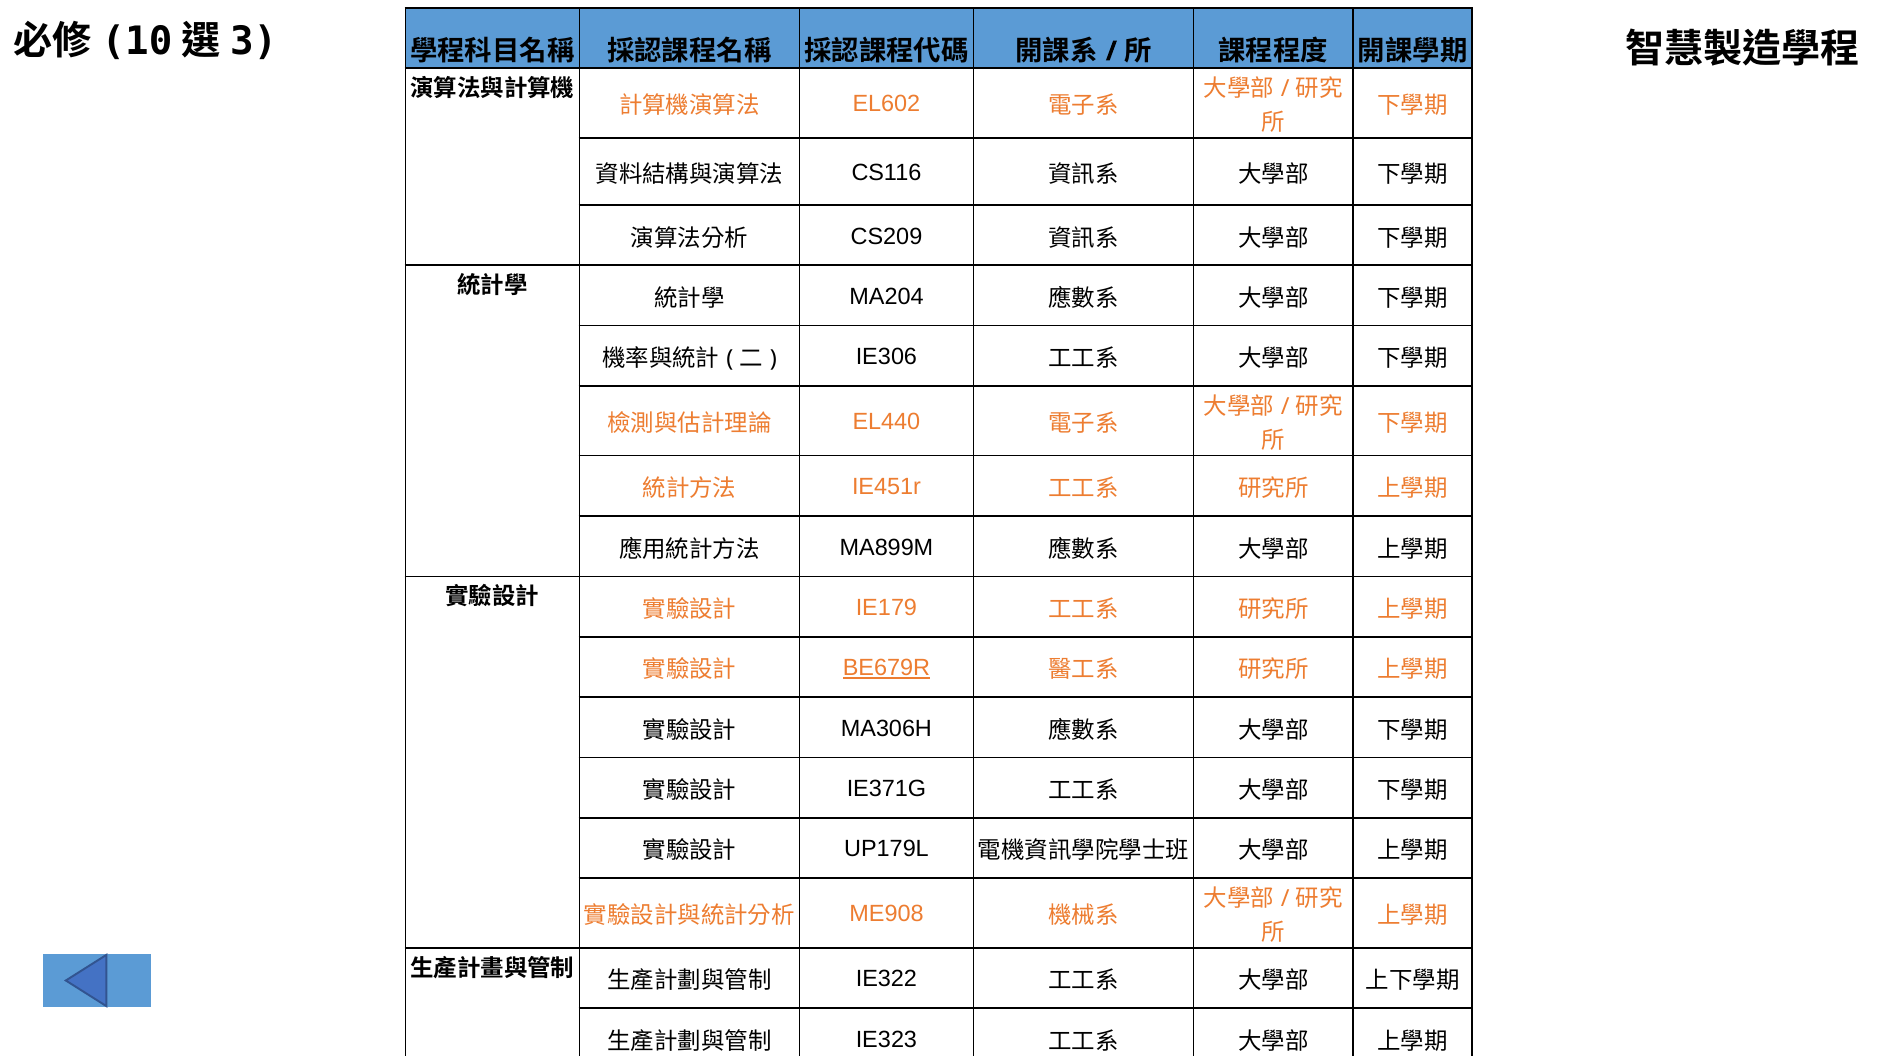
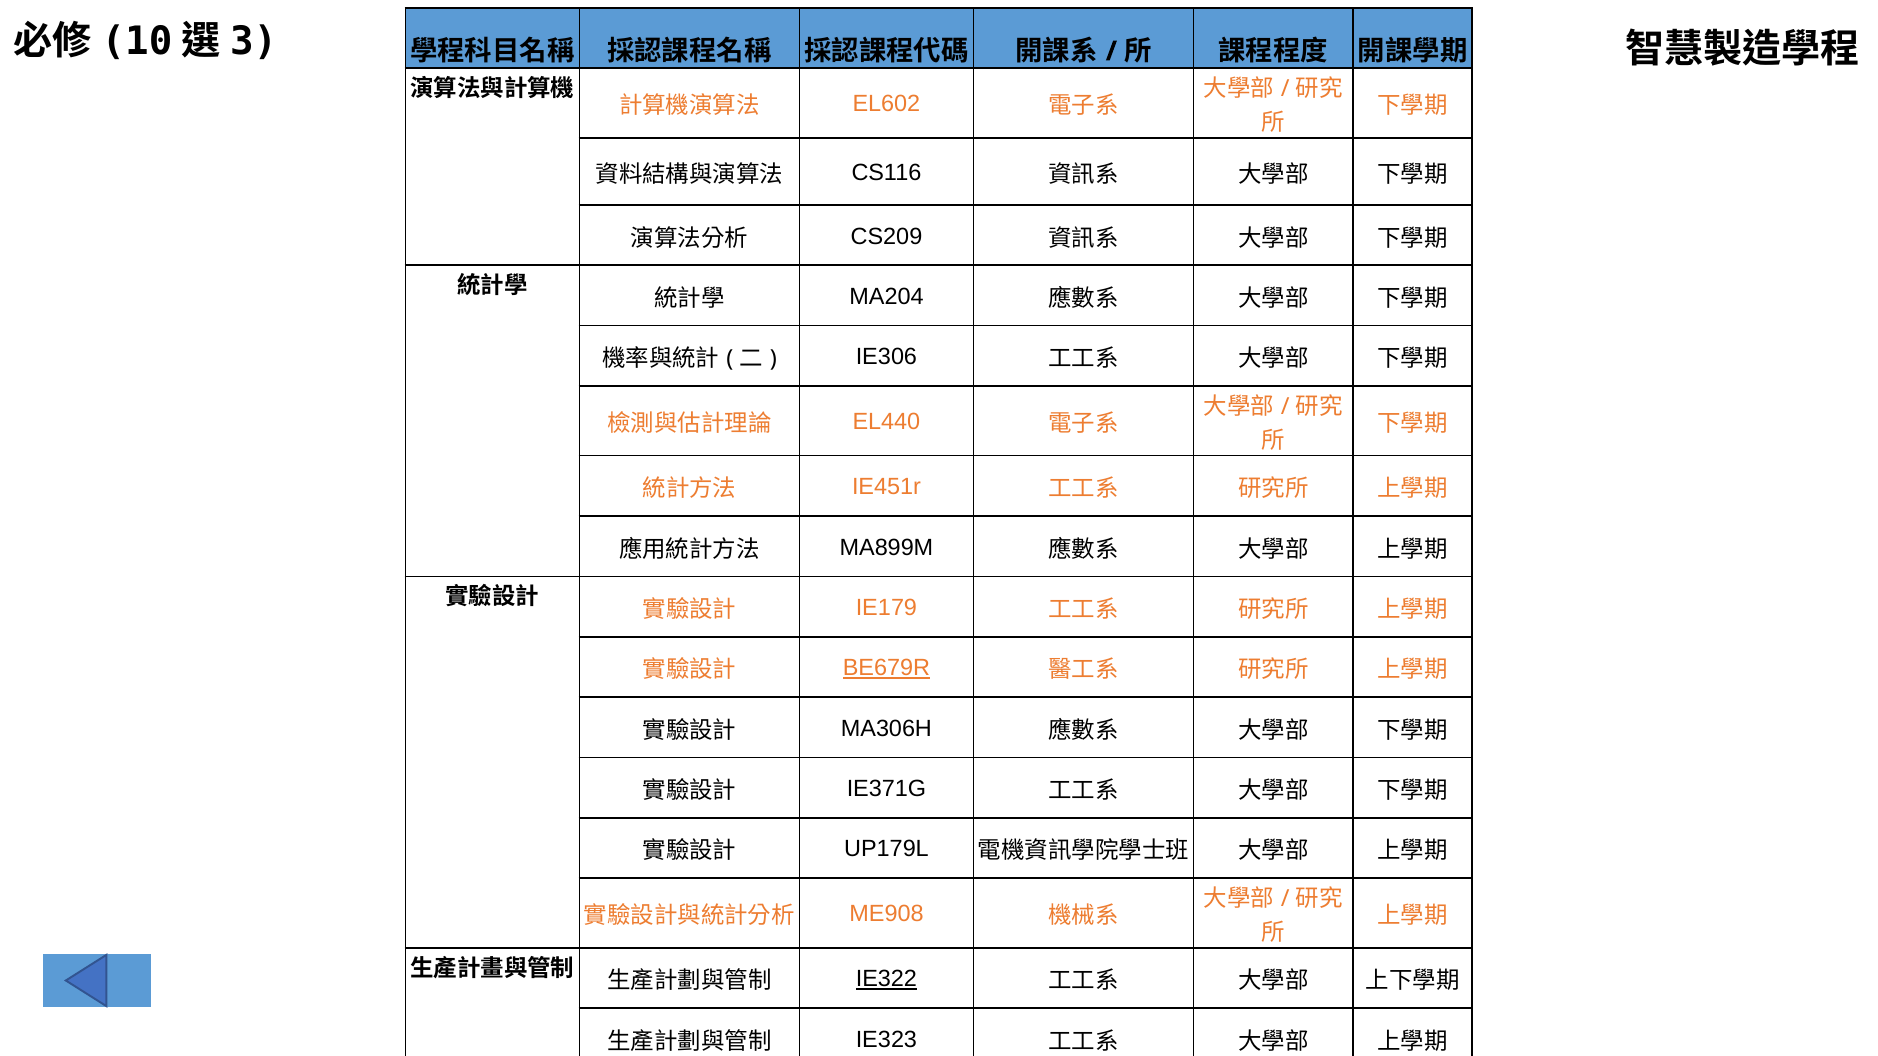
IE322 underline: none -> present (886, 979)
